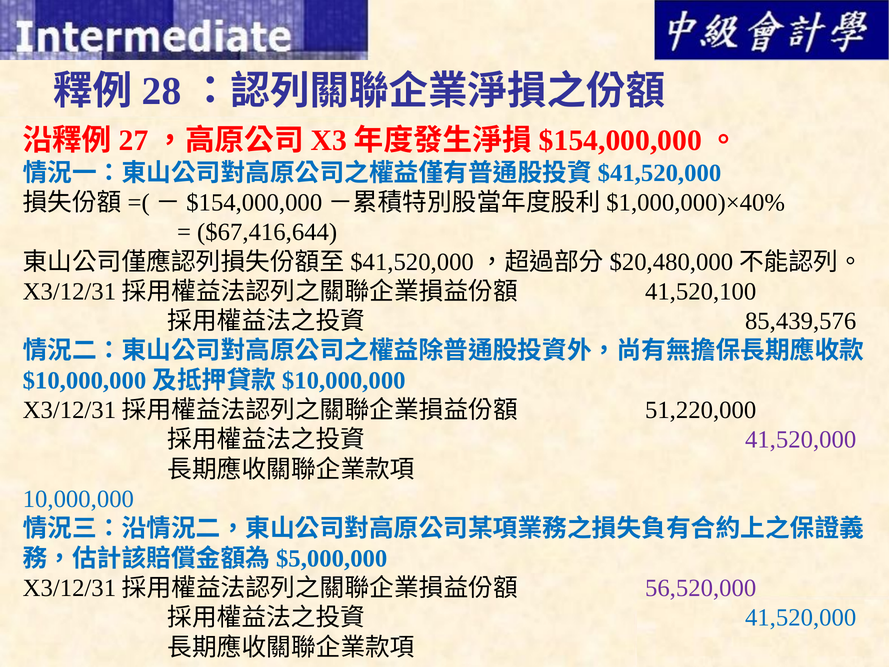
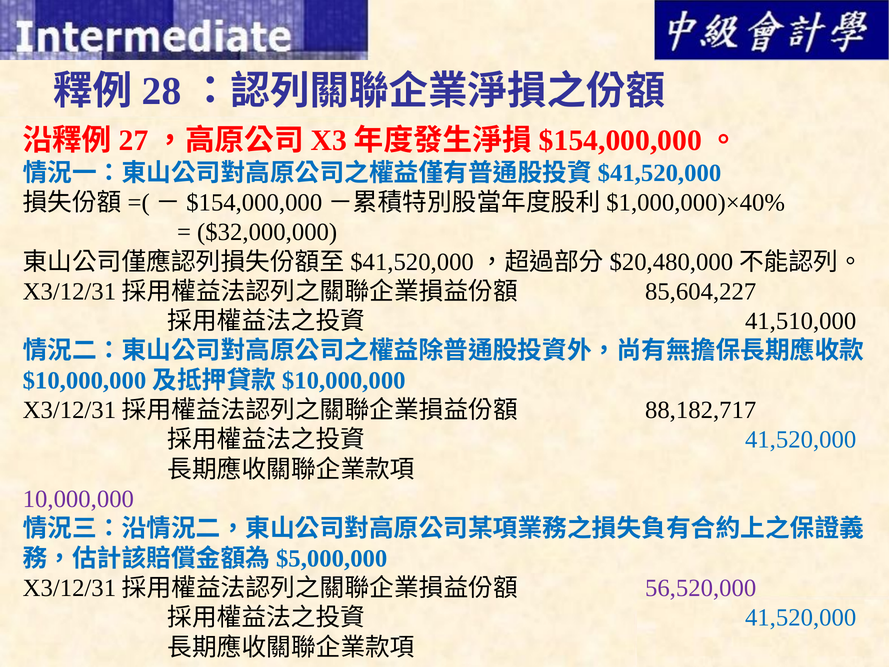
$67,416,644: $67,416,644 -> $32,000,000 (267, 232)
41,520,100: 41,520,100 -> 85,604,227 (701, 291)
85,439,576: 85,439,576 -> 41,510,000 (801, 321)
51,220,000: 51,220,000 -> 88,182,717 (701, 410)
41,520,000 colour: purple -> blue (801, 440)
10,000,000 colour: blue -> purple (78, 499)
